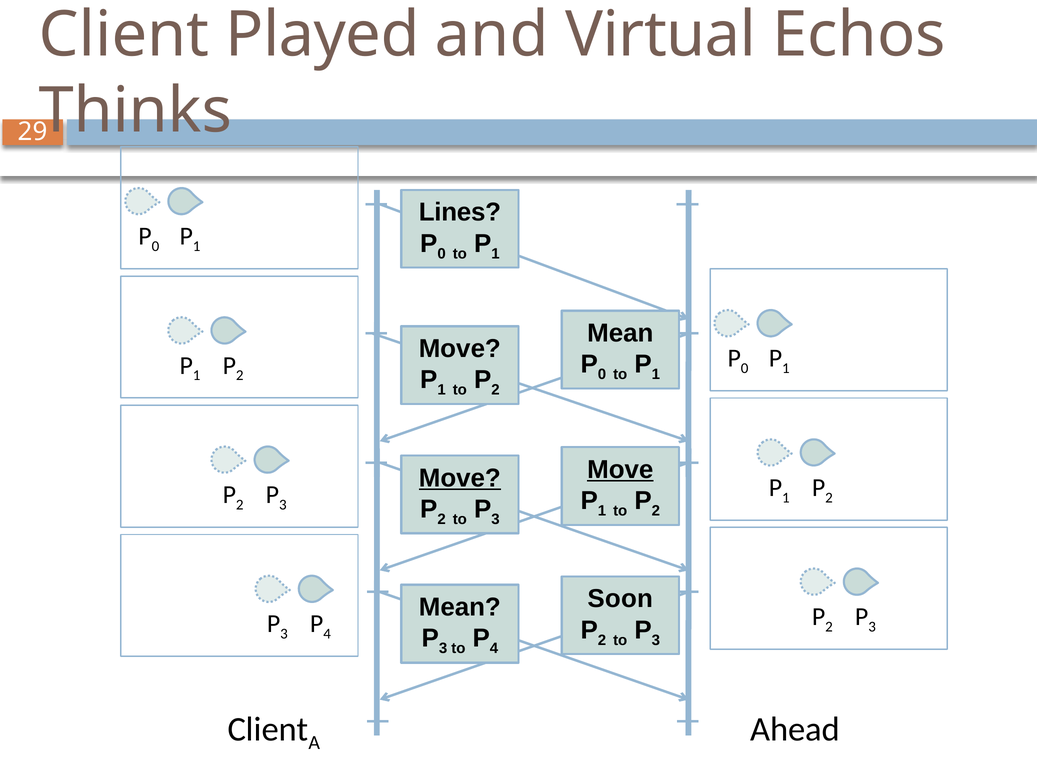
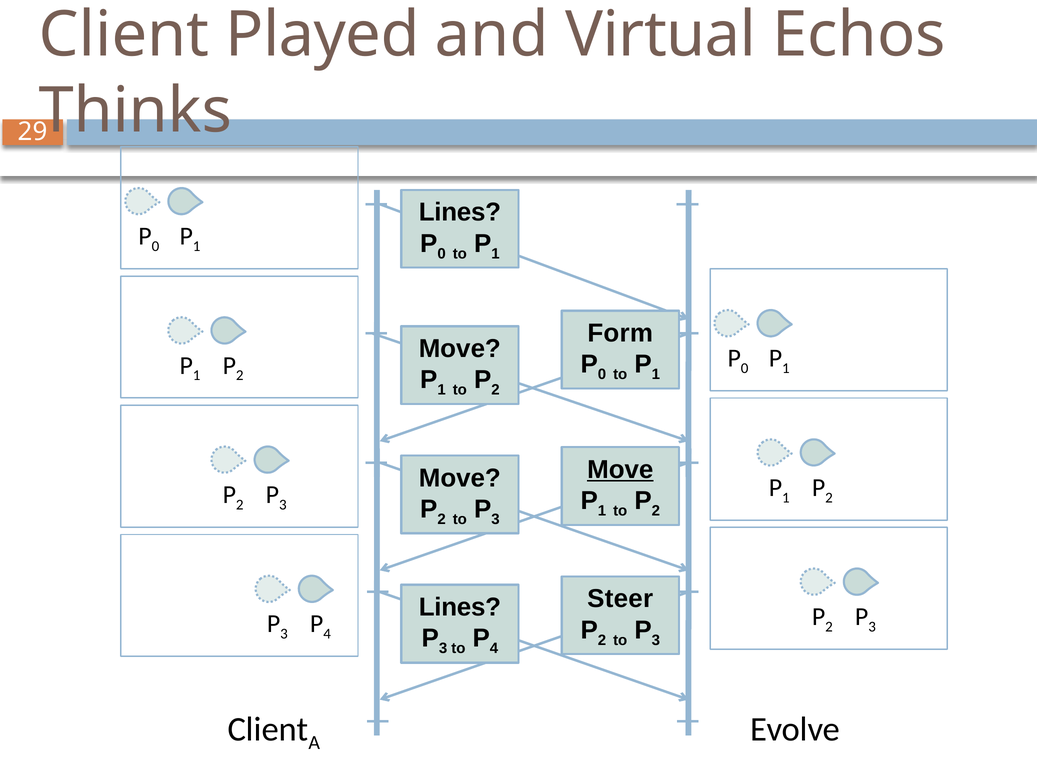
Mean: Mean -> Form (620, 334)
Move underline: present -> none (460, 479)
Soon: Soon -> Steer (620, 599)
Mean: Mean -> Lines (460, 608)
Ahead: Ahead -> Evolve (795, 730)
